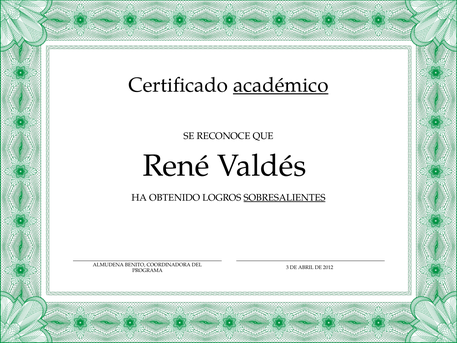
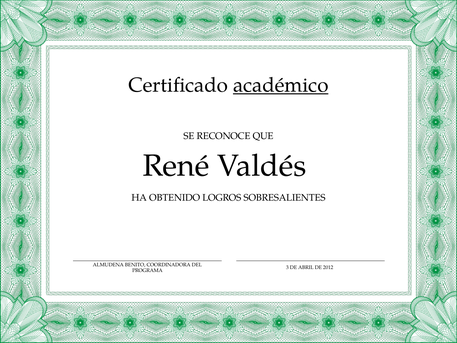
SOBRESALIENTES underline: present -> none (285, 198)
